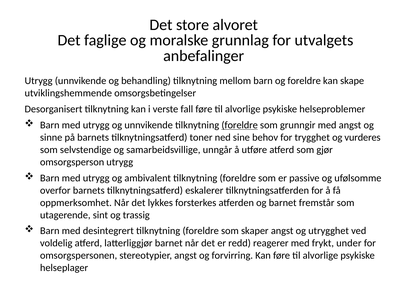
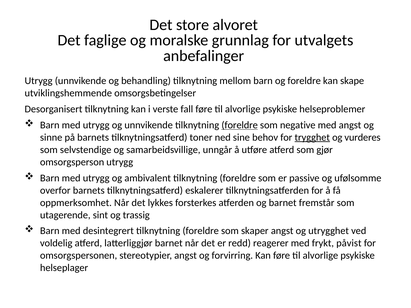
grunngir: grunngir -> negative (298, 125)
trygghet underline: none -> present (312, 137)
under: under -> påvist (349, 243)
